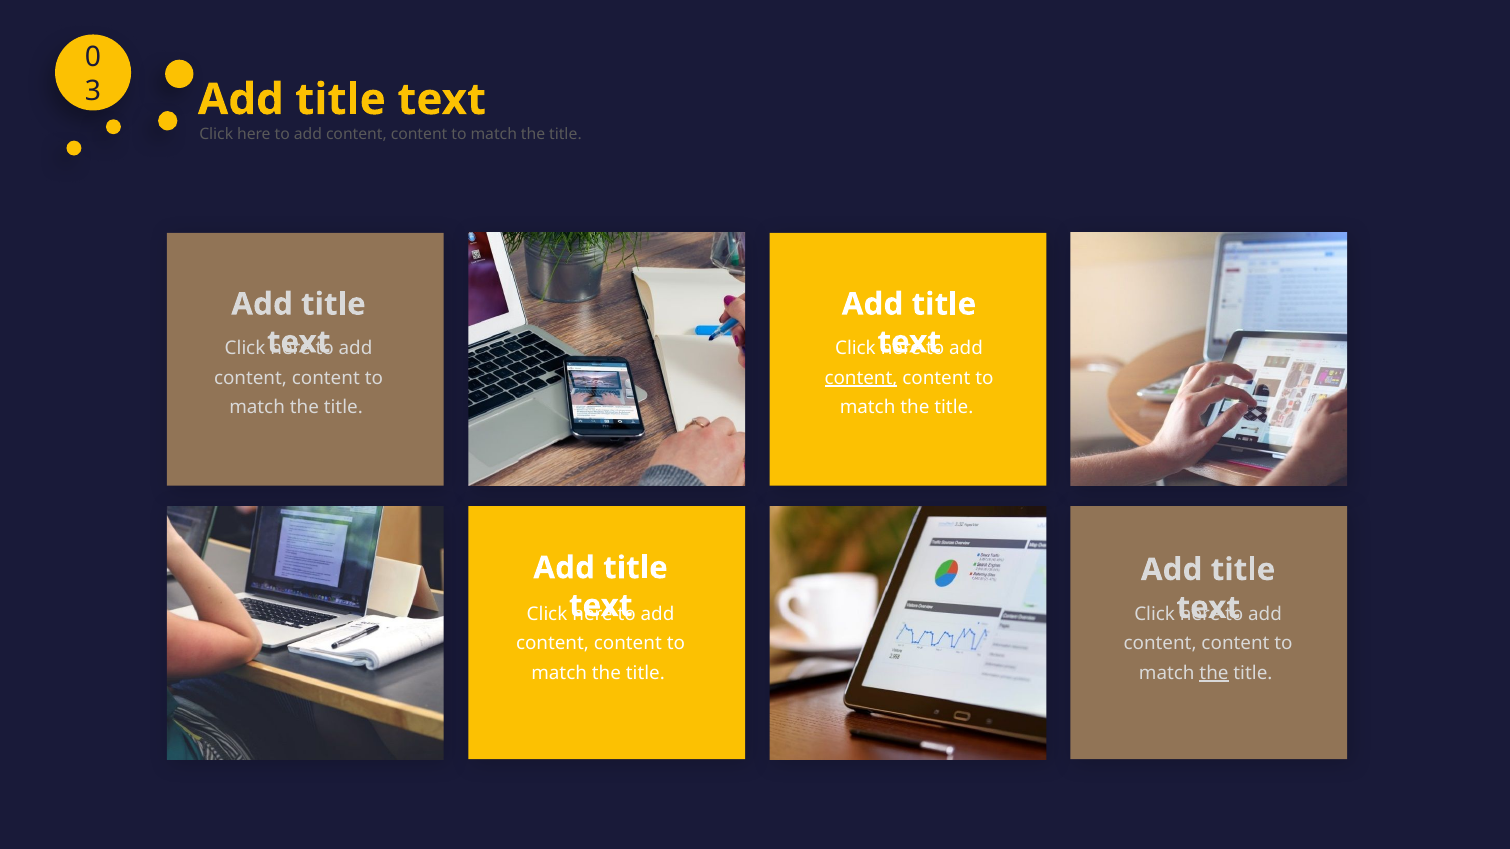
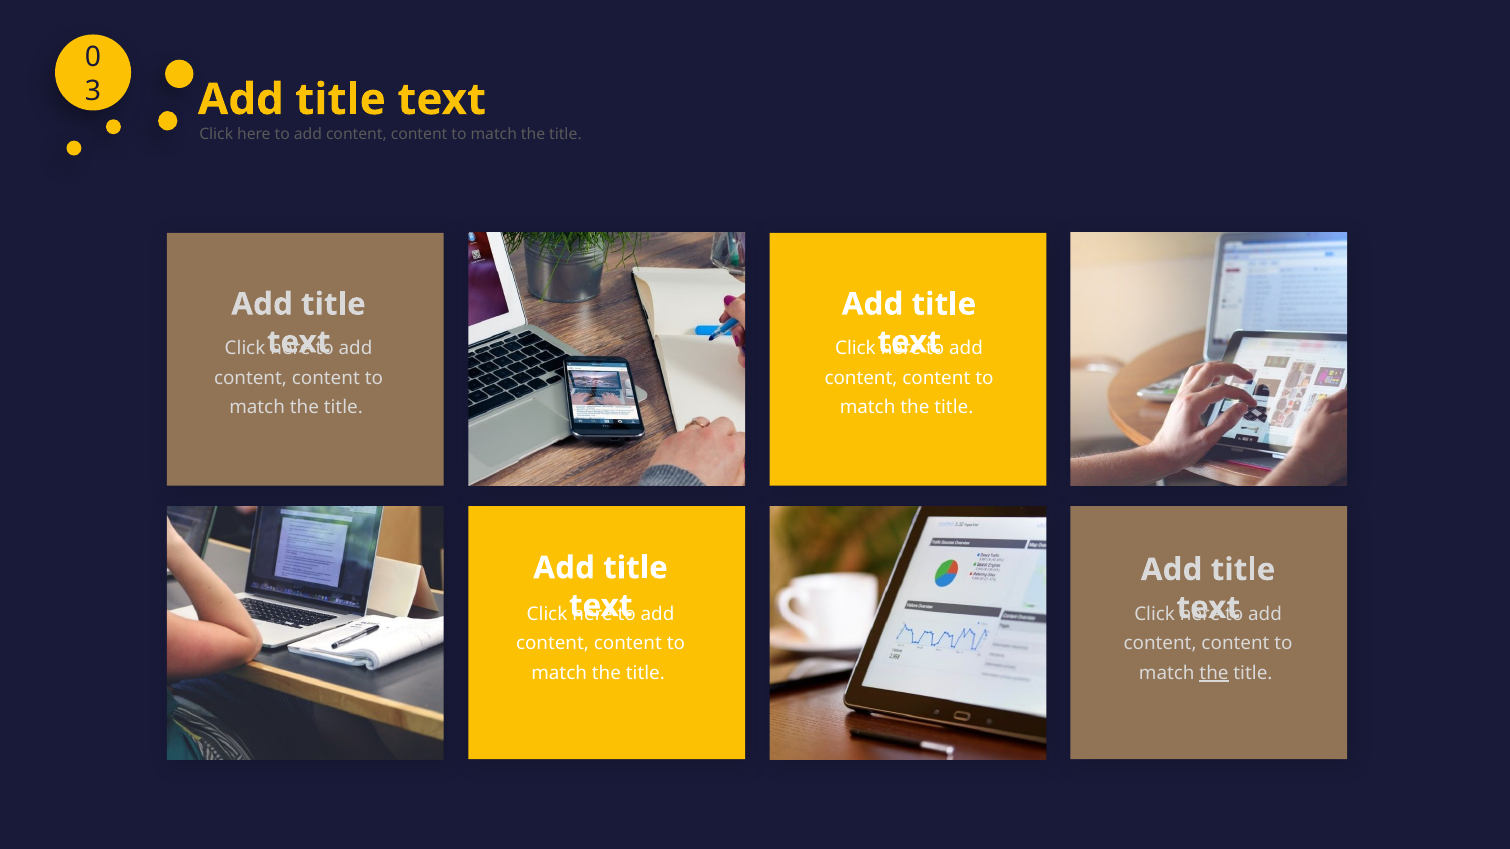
content underline: present -> none (861, 378)
